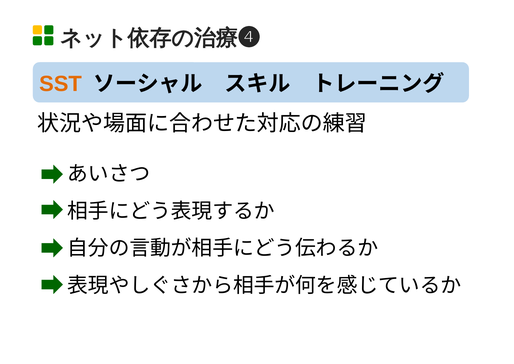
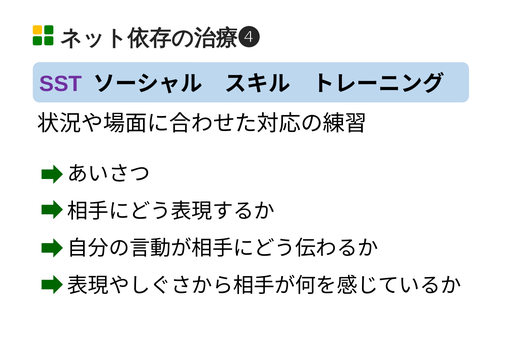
SST colour: orange -> purple (60, 84)
